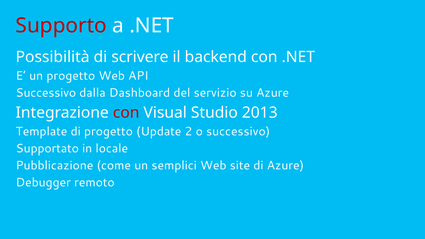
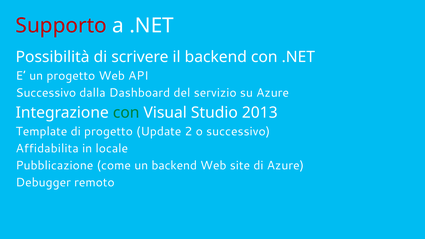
con colour: red -> green (126, 113)
Supportato: Supportato -> Affidabilita (47, 149)
un semplici: semplici -> backend (174, 166)
